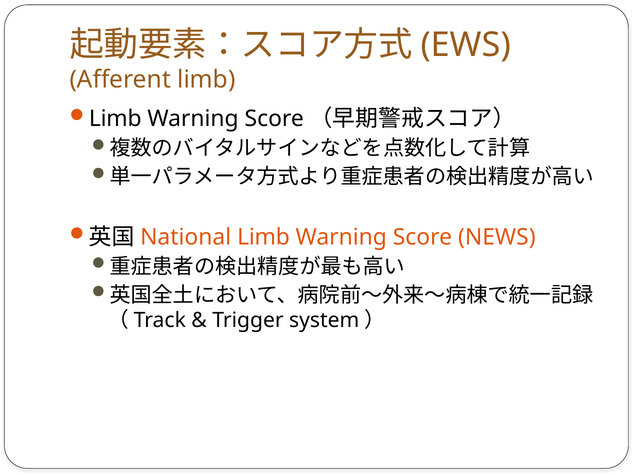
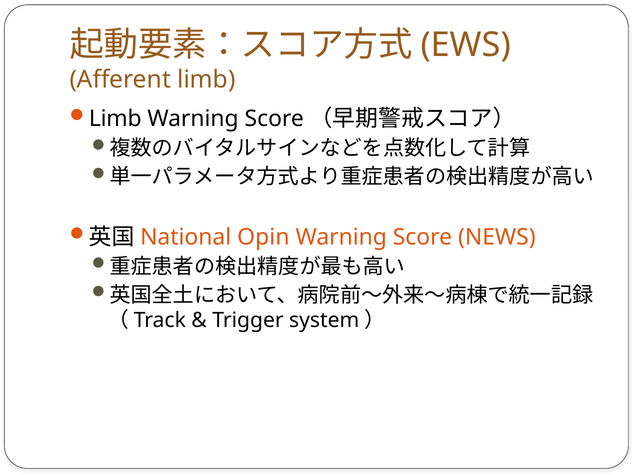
Limb: Limb -> Opin (263, 237)
